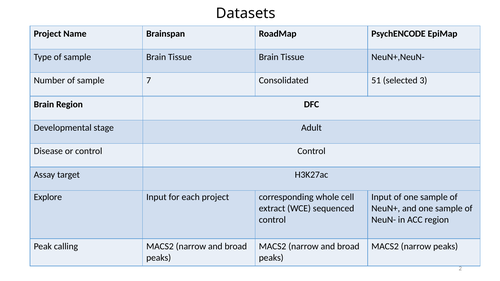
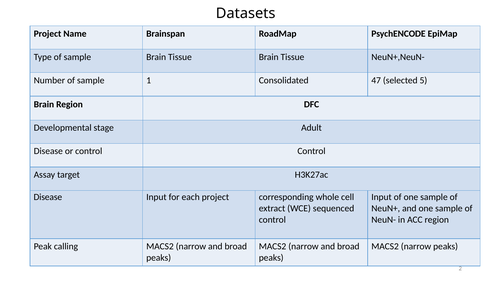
7: 7 -> 1 (149, 80)
51: 51 -> 47 (376, 80)
3: 3 -> 5 (423, 80)
Explore: Explore -> Disease (48, 197)
